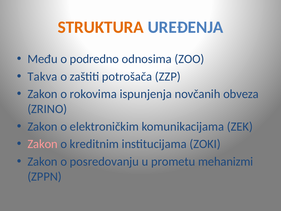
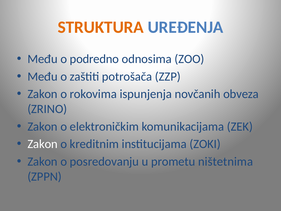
Takva: Takva -> Među (42, 76)
Zakon colour: pink -> white (43, 144)
mehanizmi: mehanizmi -> ništetnima (226, 161)
